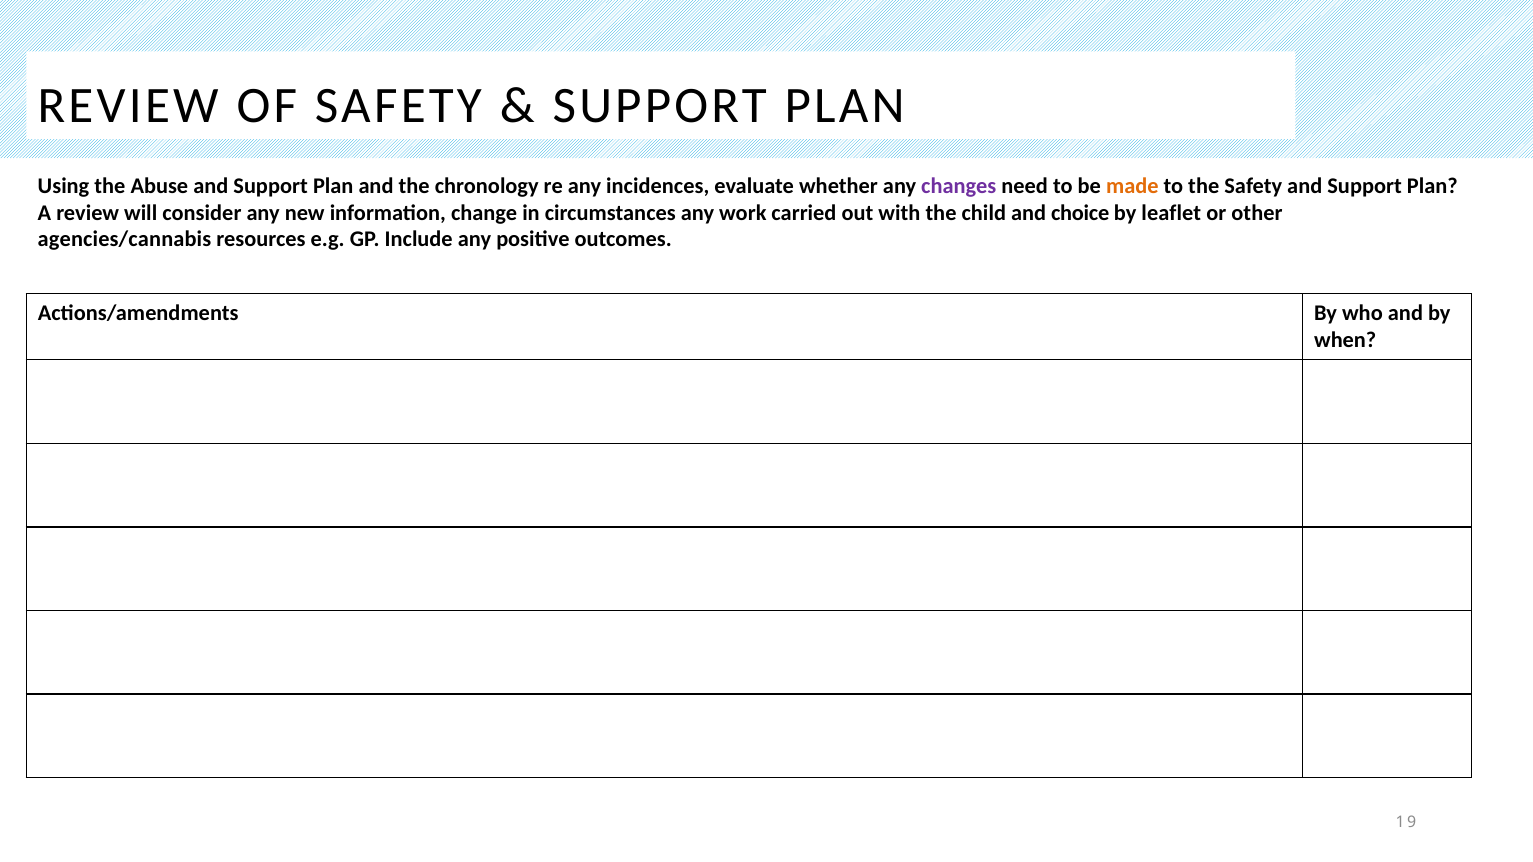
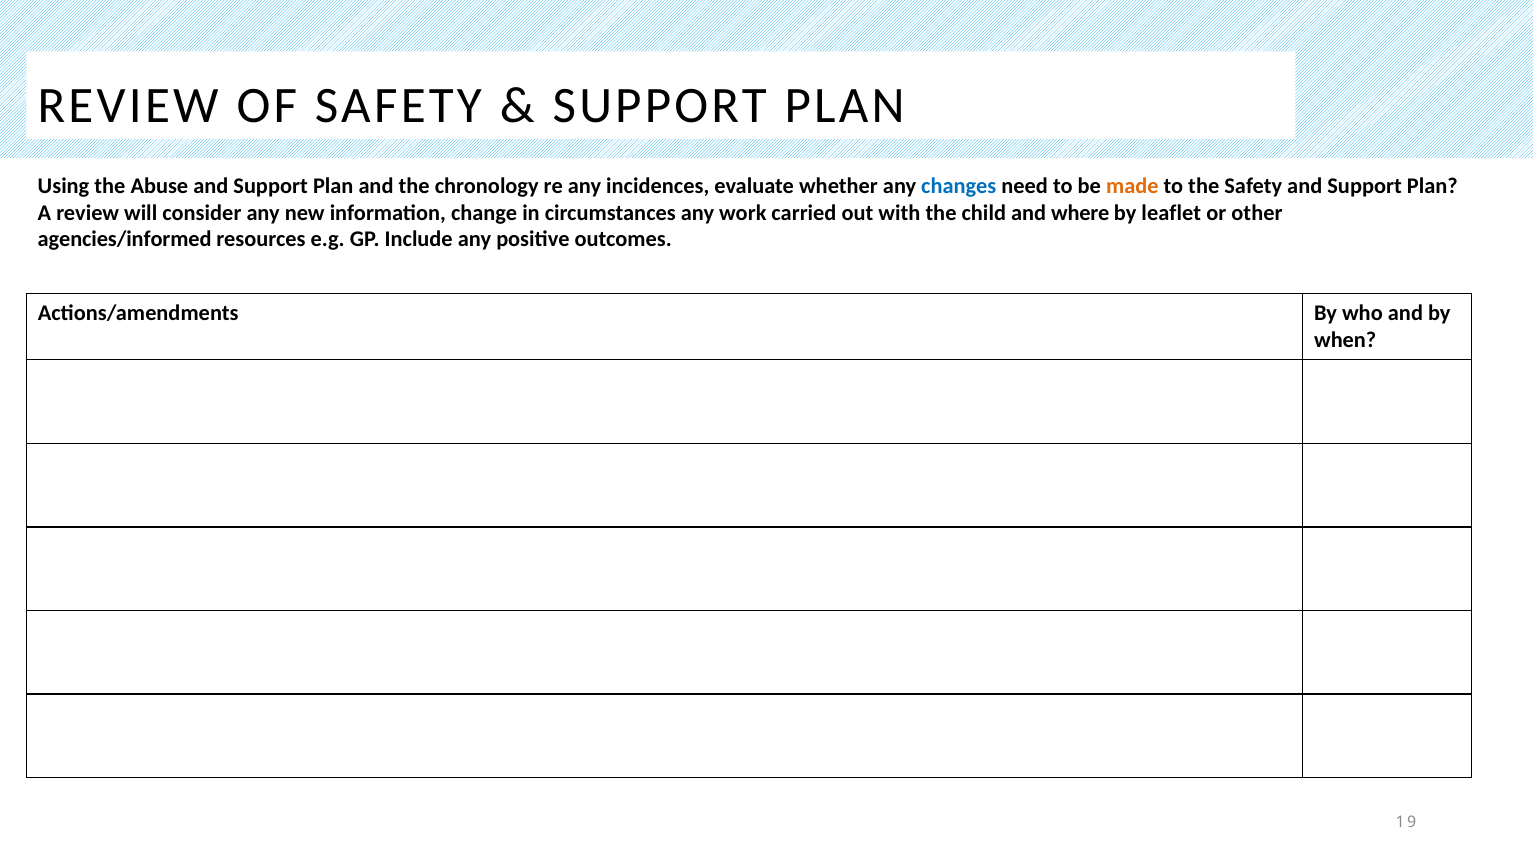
changes colour: purple -> blue (959, 186)
choice: choice -> where (1080, 213)
agencies/cannabis: agencies/cannabis -> agencies/informed (125, 240)
